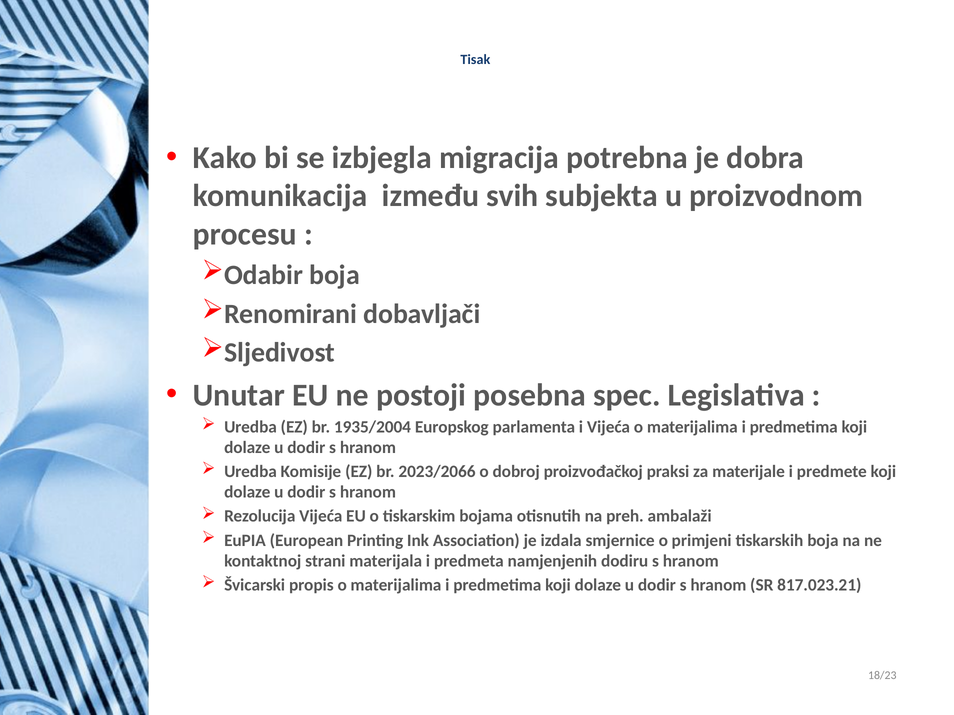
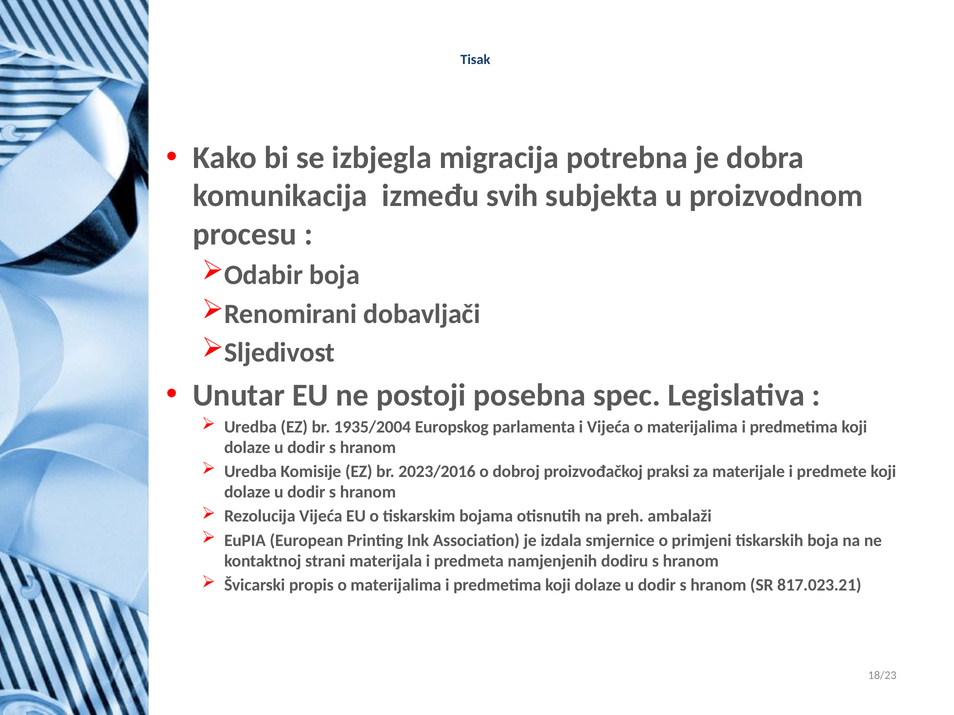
2023/2066: 2023/2066 -> 2023/2016 (437, 472)
